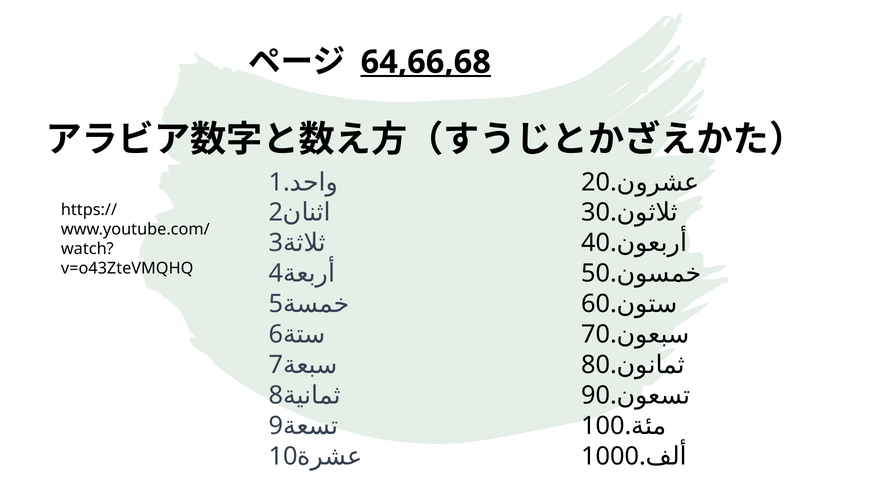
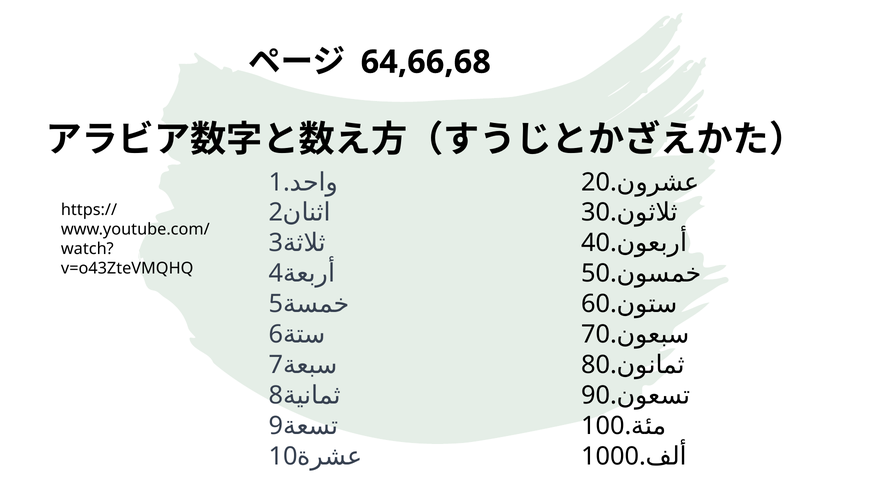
64,66,68 underline: present -> none (426, 62)
